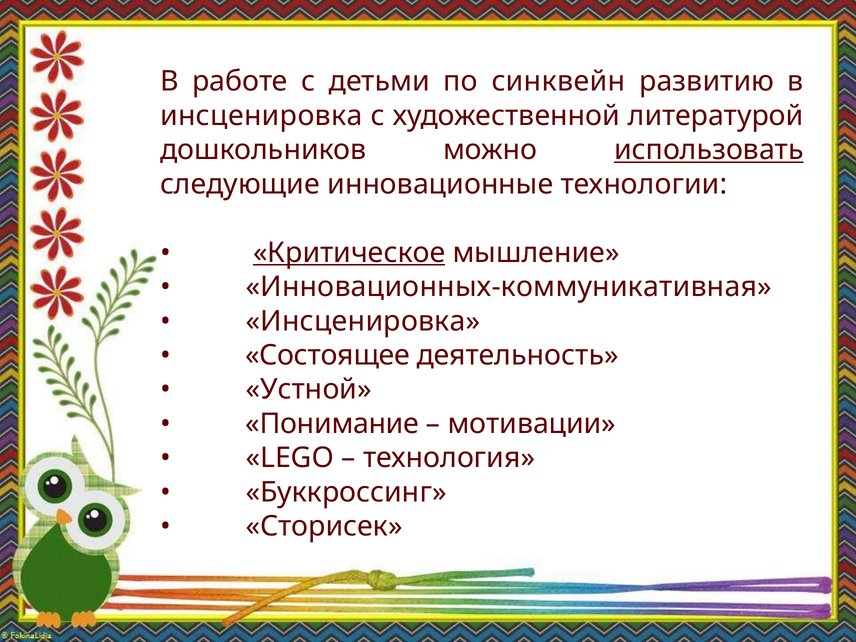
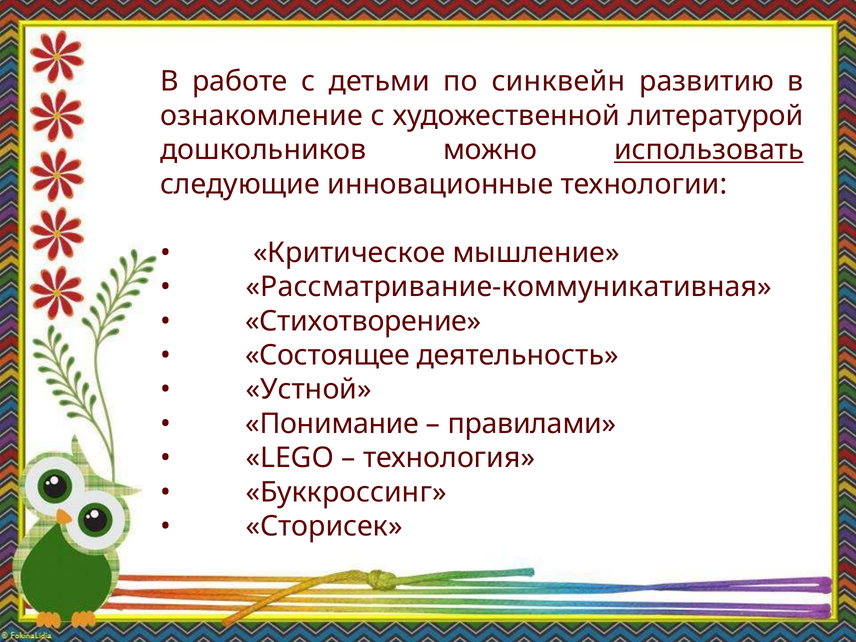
инсценировка: инсценировка -> ознакомление (261, 116)
Критическое underline: present -> none (349, 253)
Инновационных-коммуникативная: Инновационных-коммуникативная -> Рассматривание-коммуникативная (509, 287)
Инсценировка: Инсценировка -> Стихотворение (363, 321)
мотивации: мотивации -> правилами (532, 424)
